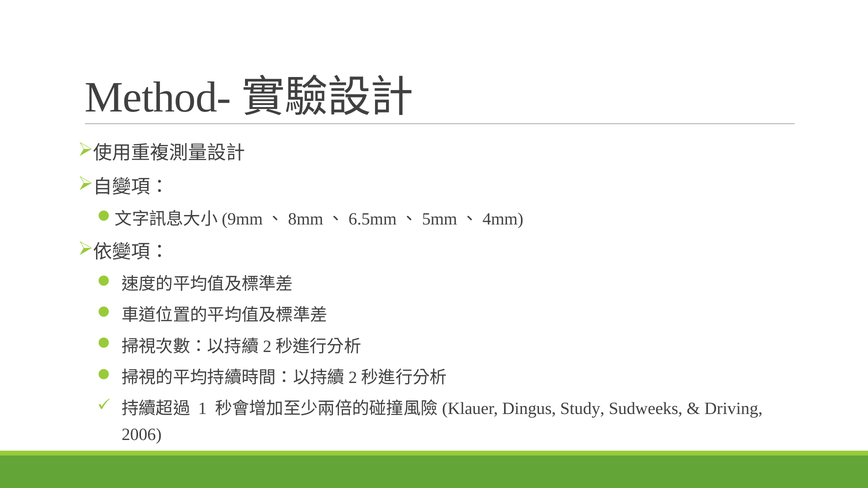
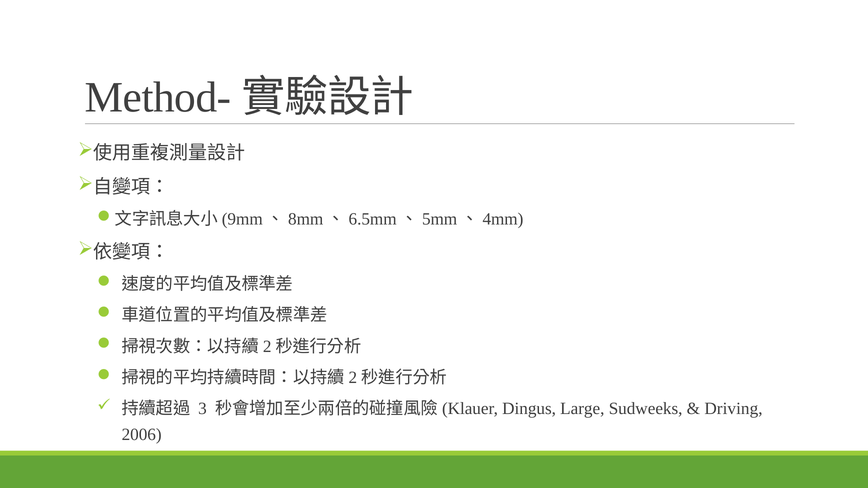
1: 1 -> 3 (202, 409)
Study: Study -> Large (582, 409)
